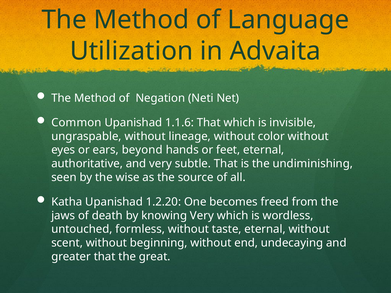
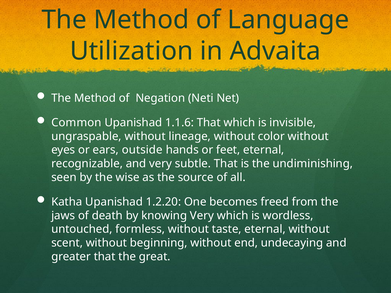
beyond: beyond -> outside (142, 150)
authoritative: authoritative -> recognizable (87, 164)
